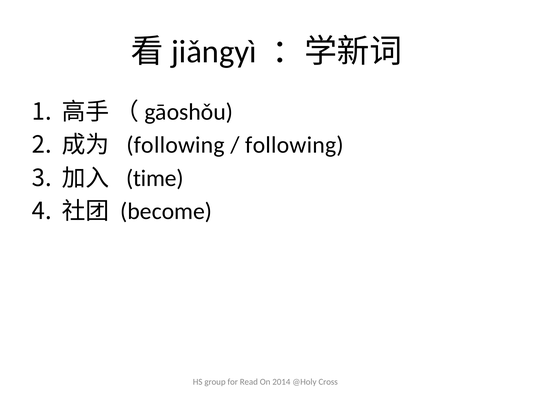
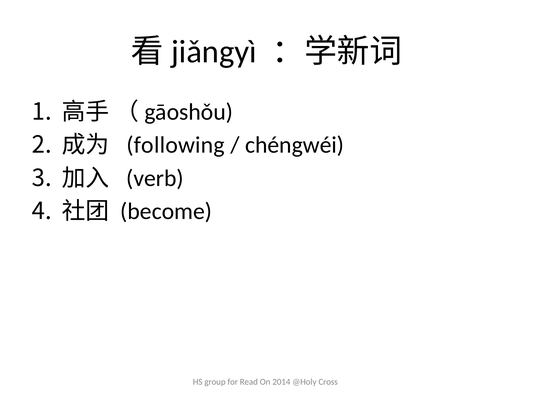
following: following -> chéngwéi (295, 145)
time: time -> verb (155, 178)
